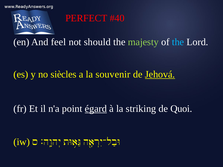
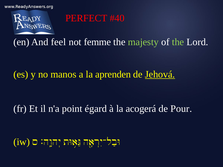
should: should -> femme (97, 42)
the colour: light blue -> light green (178, 42)
siècles: siècles -> manos (63, 74)
souvenir: souvenir -> aprenden (113, 74)
égard underline: present -> none (96, 109)
striking: striking -> acogerá (141, 109)
Quoi: Quoi -> Pour (181, 109)
